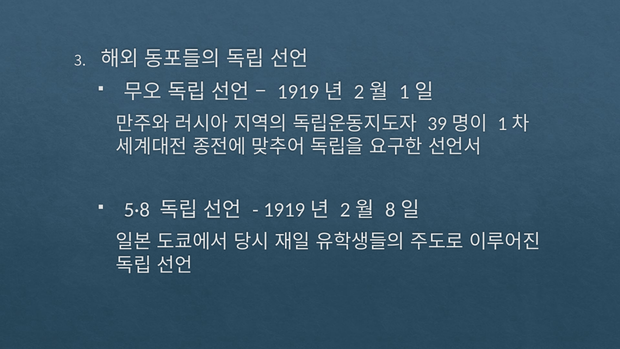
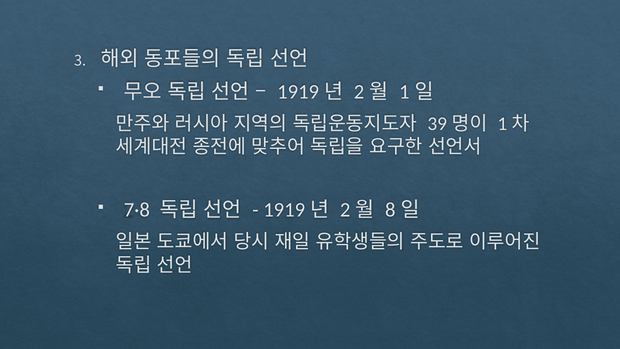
5·8: 5·8 -> 7·8 (137, 210)
